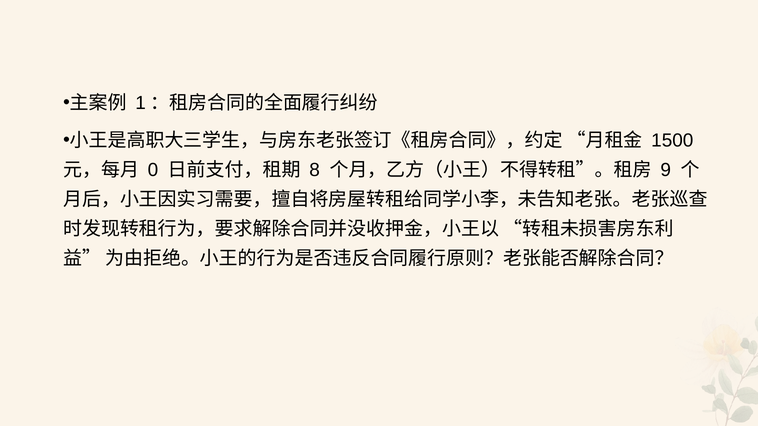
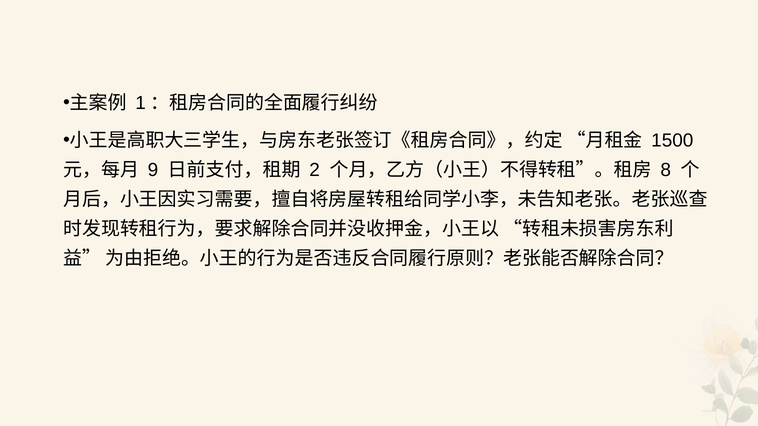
0: 0 -> 9 (153, 170)
8: 8 -> 2 (315, 170)
9: 9 -> 8 (666, 170)
